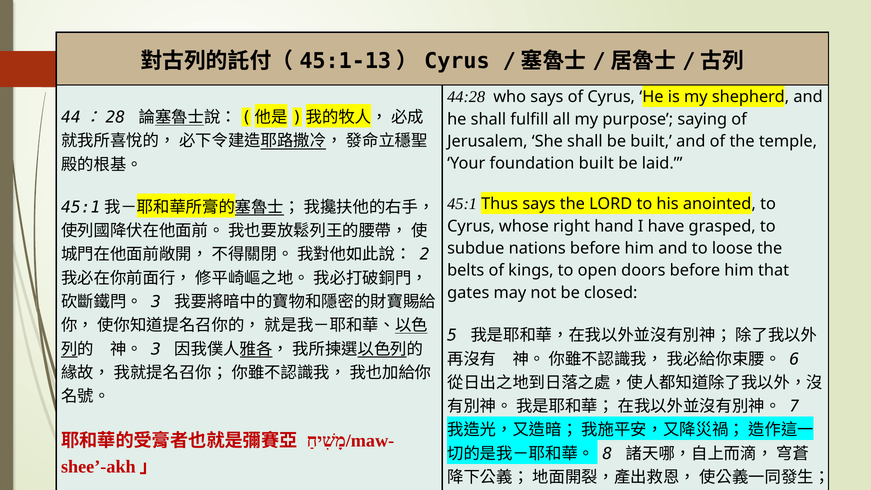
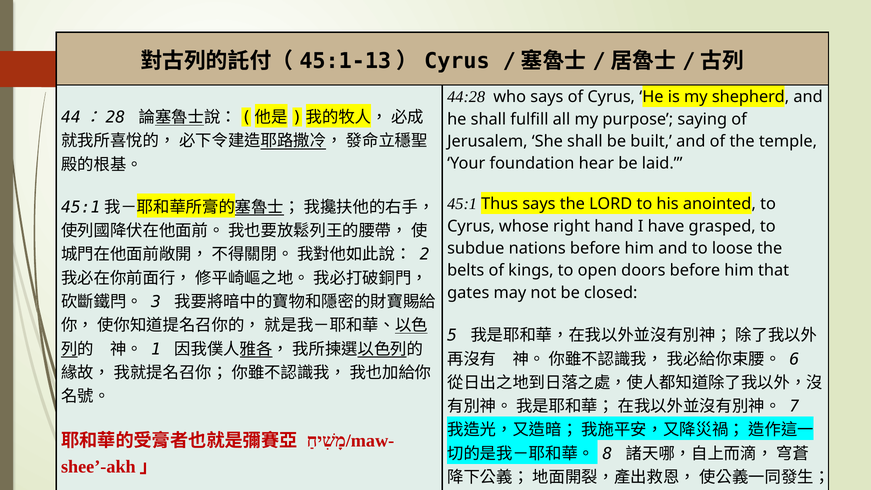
foundation built: built -> hear (596, 164)
3: 3 -> 1 (156, 349)
